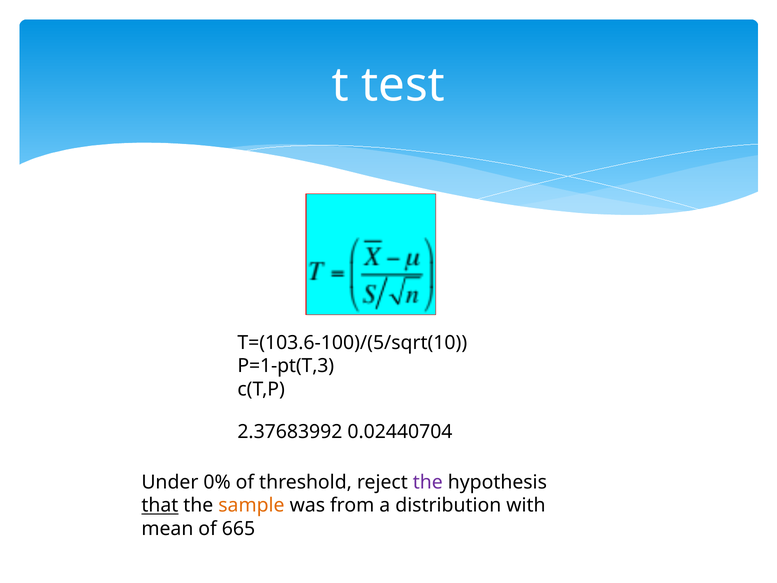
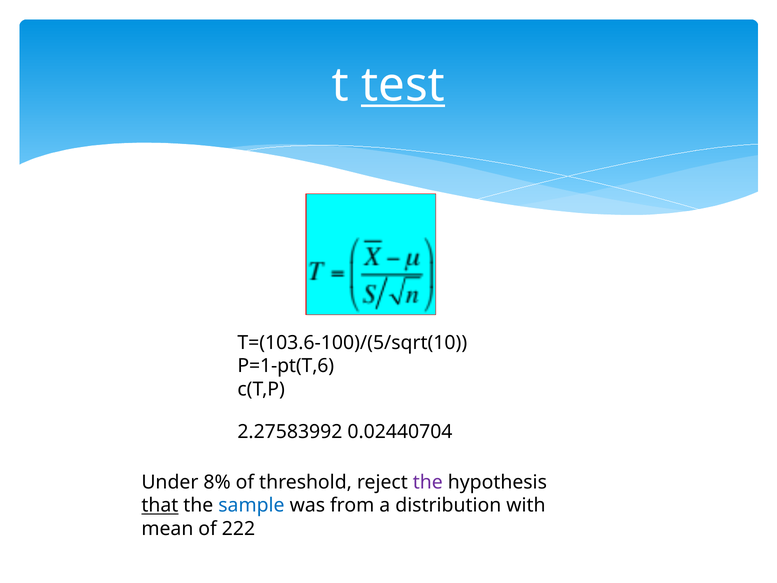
test underline: none -> present (403, 85)
P=1-pt(T,3: P=1-pt(T,3 -> P=1-pt(T,6 (286, 366)
2.37683992: 2.37683992 -> 2.27583992 (290, 432)
0%: 0% -> 8% (217, 482)
sample colour: orange -> blue (251, 505)
665: 665 -> 222 (239, 529)
